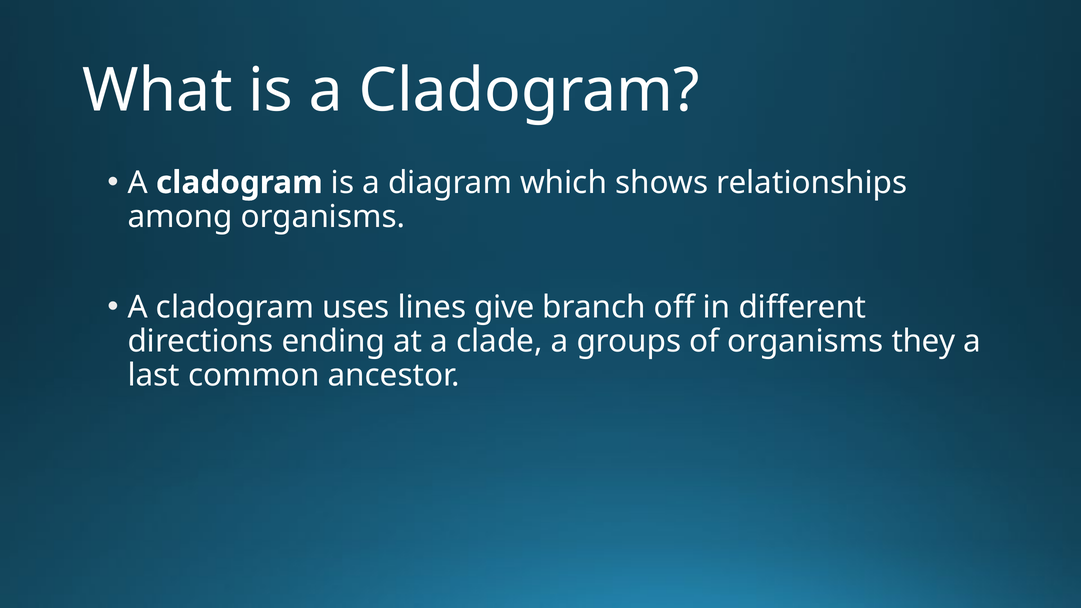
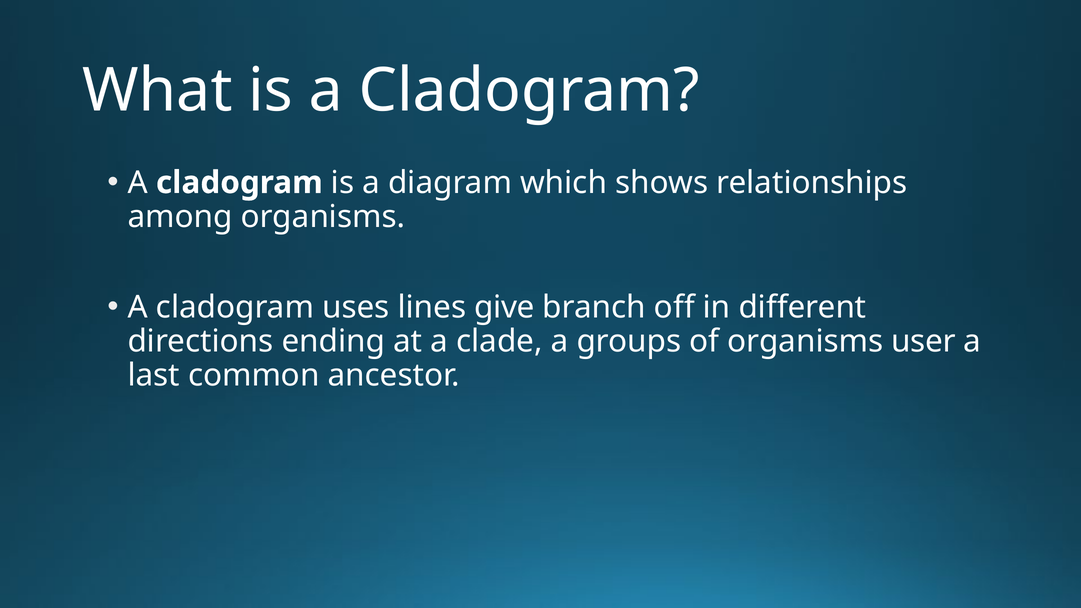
they: they -> user (924, 341)
